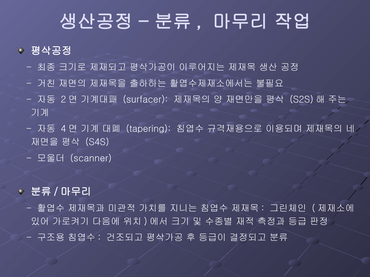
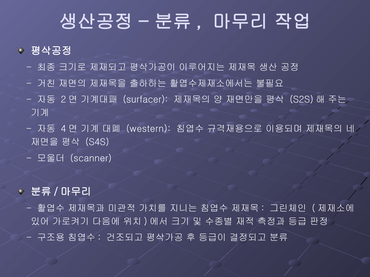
tapering: tapering -> western (148, 129)
